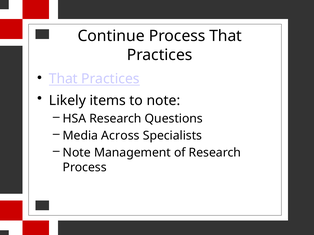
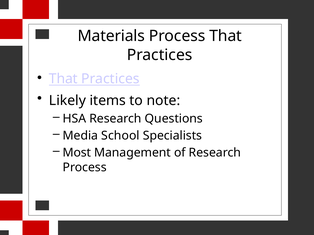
Continue: Continue -> Materials (111, 36)
Across: Across -> School (120, 136)
Note: Note -> Most (77, 153)
